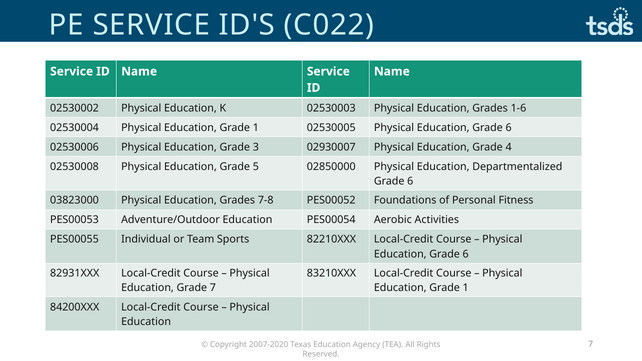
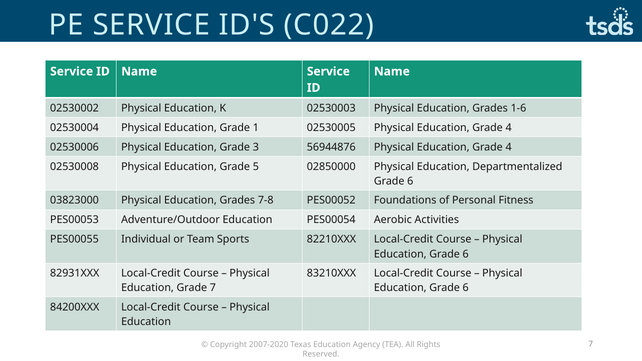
6: 6 -> 4 (509, 128)
02930007: 02930007 -> 56944876 (331, 147)
1: 1 -> 6 (466, 288)
